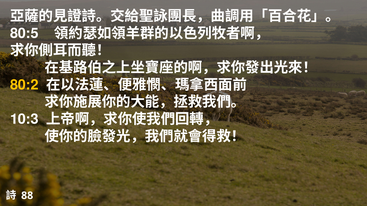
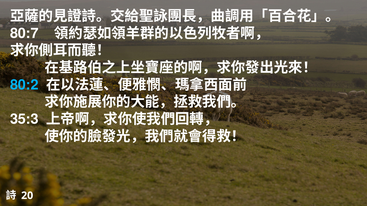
80:5: 80:5 -> 80:7 (24, 33)
80:2 colour: yellow -> light blue (24, 85)
10:3: 10:3 -> 35:3 (24, 119)
88: 88 -> 20 (27, 196)
